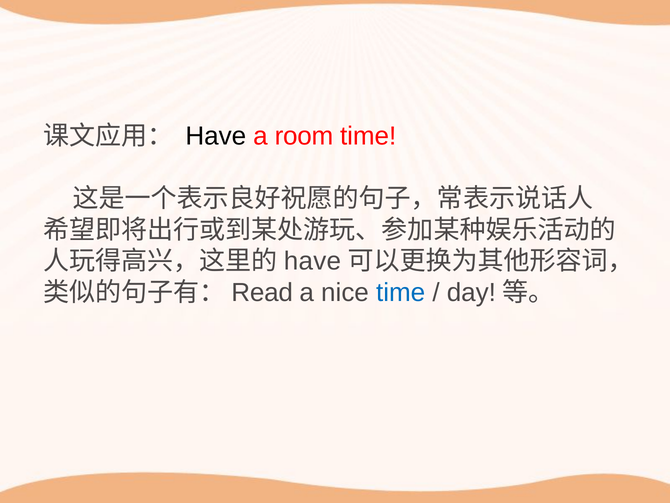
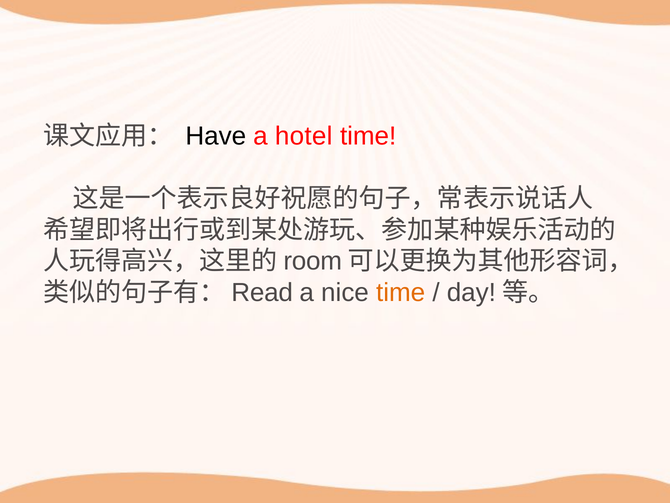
room: room -> hotel (304, 136)
have: have -> room (313, 261)
time colour: blue -> orange (401, 292)
